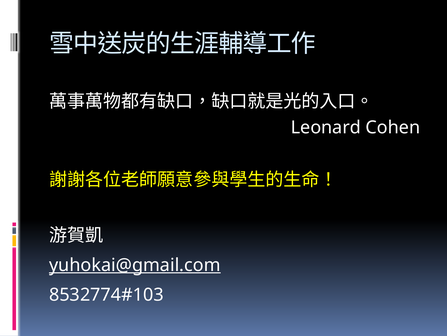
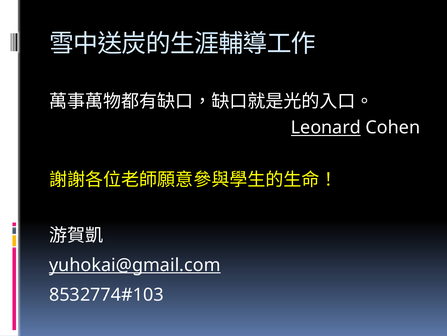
Leonard underline: none -> present (326, 127)
